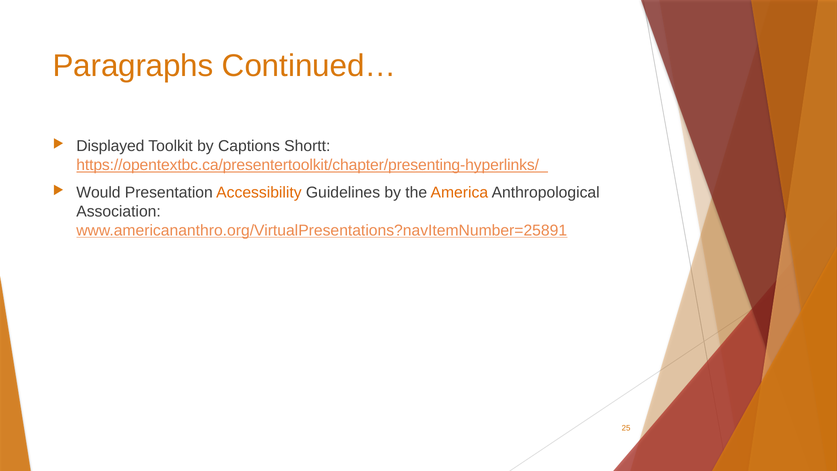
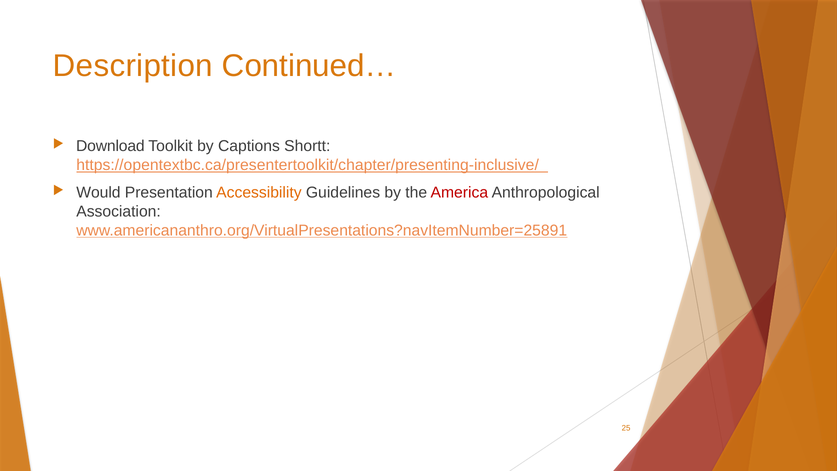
Paragraphs: Paragraphs -> Description (133, 66)
Displayed: Displayed -> Download (110, 146)
https://opentextbc.ca/presentertoolkit/chapter/presenting-hyperlinks/: https://opentextbc.ca/presentertoolkit/chapter/presenting-hyperlinks/ -> https://opentextbc.ca/presentertoolkit/chapter/presenting-inclusive/ (308, 165)
America colour: orange -> red (459, 193)
